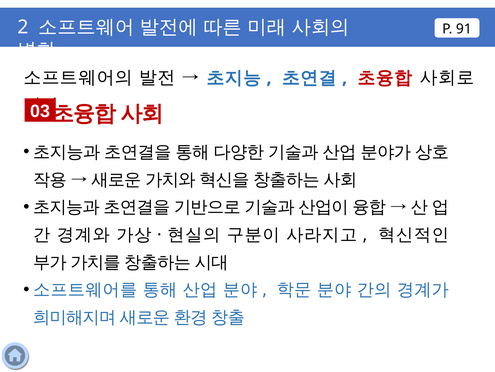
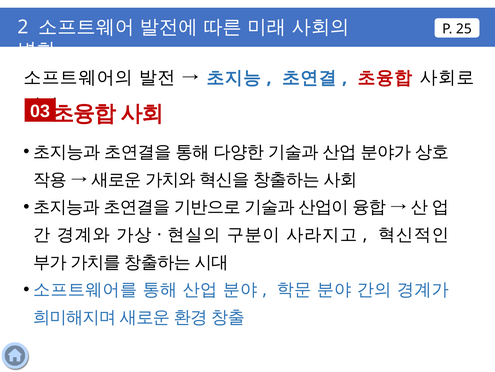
91: 91 -> 25 (464, 29)
